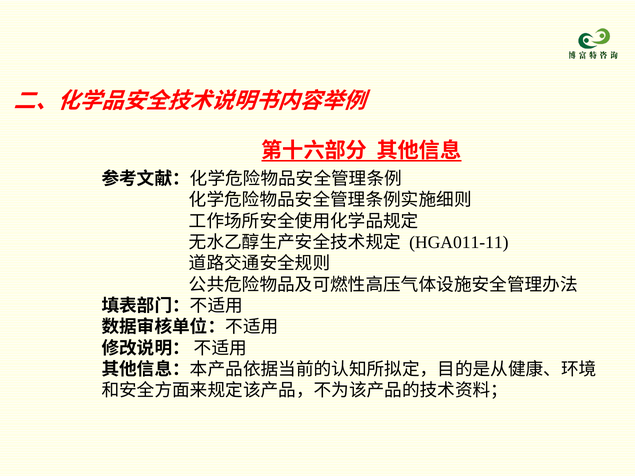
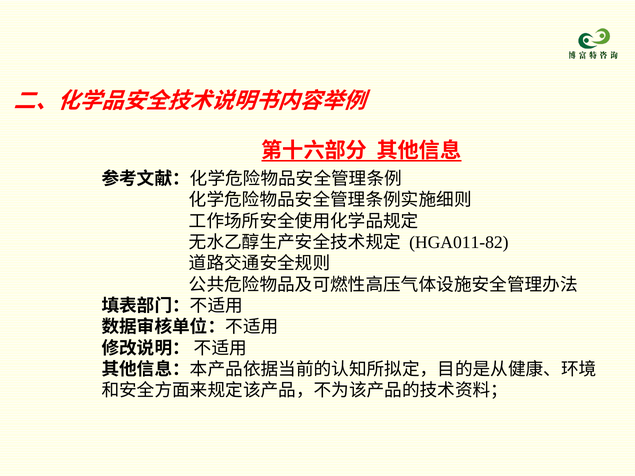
HGA011-11: HGA011-11 -> HGA011-82 (459, 243)
